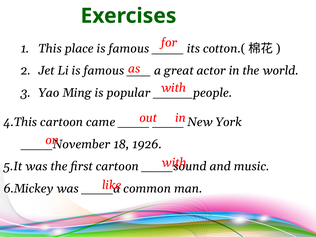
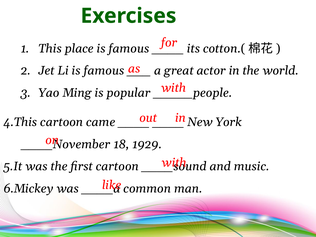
1926: 1926 -> 1929 (147, 144)
